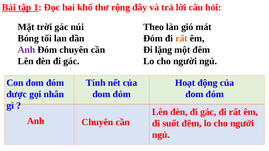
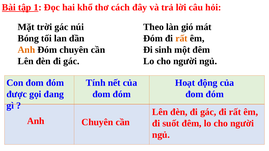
rộng: rộng -> cách (120, 7)
Anh colour: purple -> orange (26, 50)
lặng: lặng -> sinh (164, 50)
nhân: nhân -> đang (54, 94)
